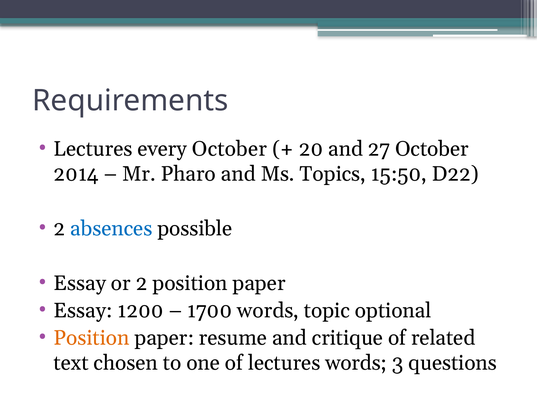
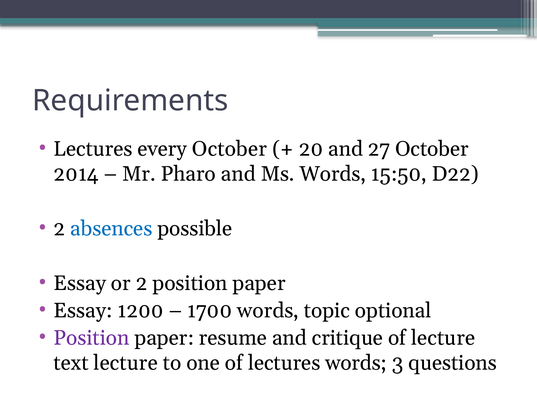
Ms Topics: Topics -> Words (333, 174)
Position colour: orange -> purple (92, 338)
of related: related -> lecture (443, 338)
text chosen: chosen -> lecture (126, 363)
